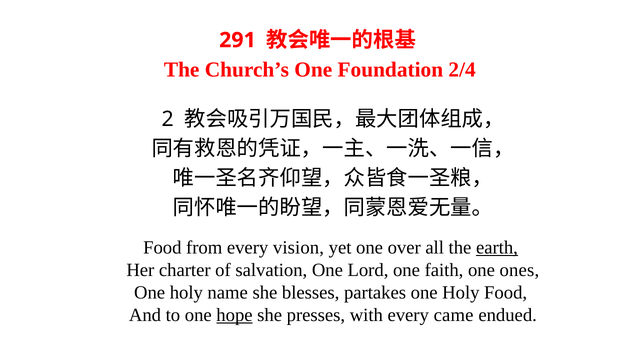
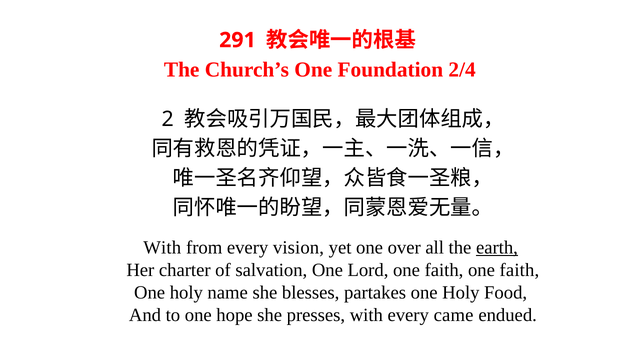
Food: Food -> With (162, 248)
faith one ones: ones -> faith (519, 270)
hope underline: present -> none (234, 315)
